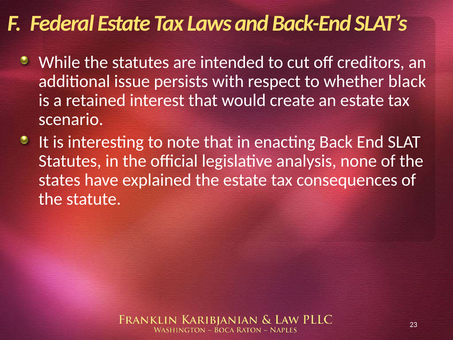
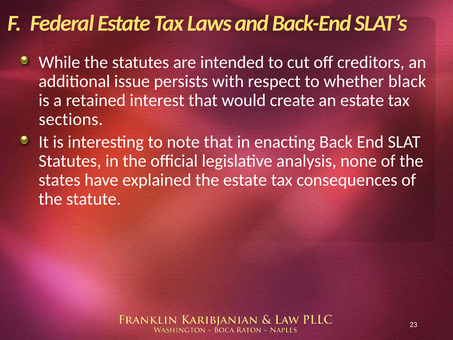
scenario: scenario -> sections (71, 119)
